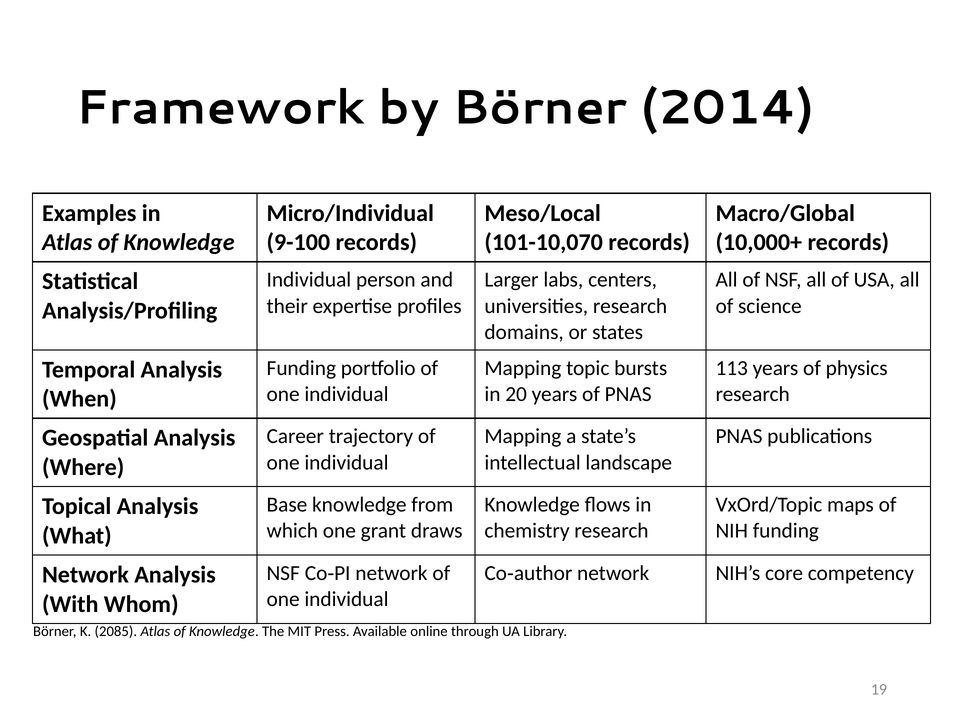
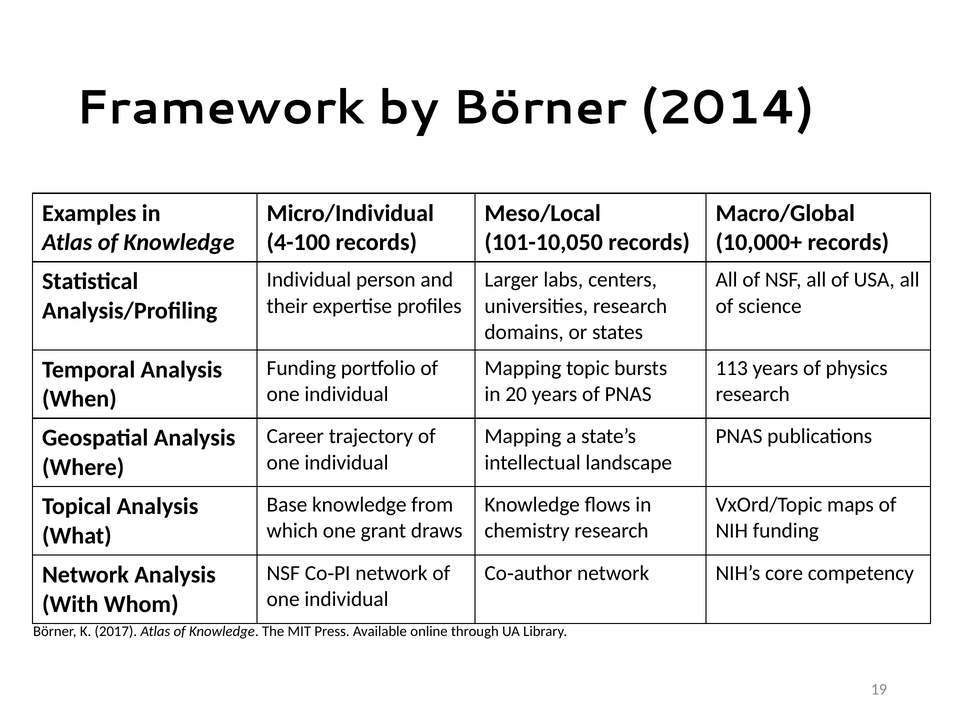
9-100: 9-100 -> 4-100 (298, 243)
101-10,070: 101-10,070 -> 101-10,050 (544, 243)
2085: 2085 -> 2017 (116, 632)
